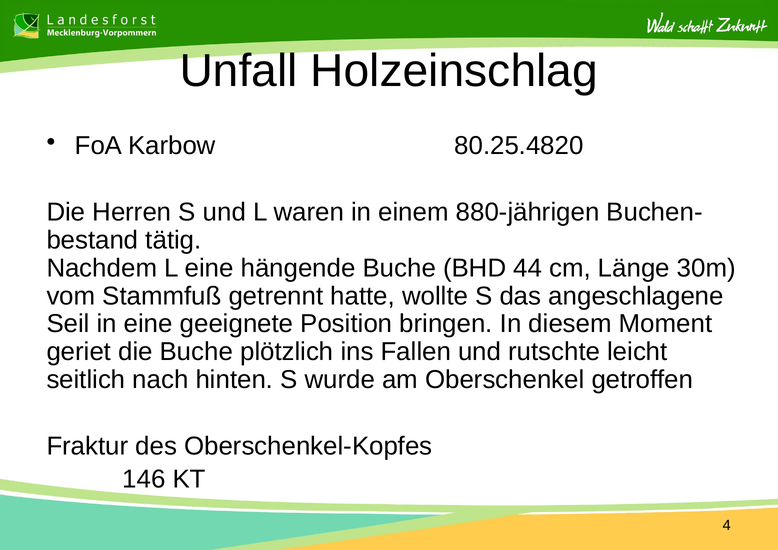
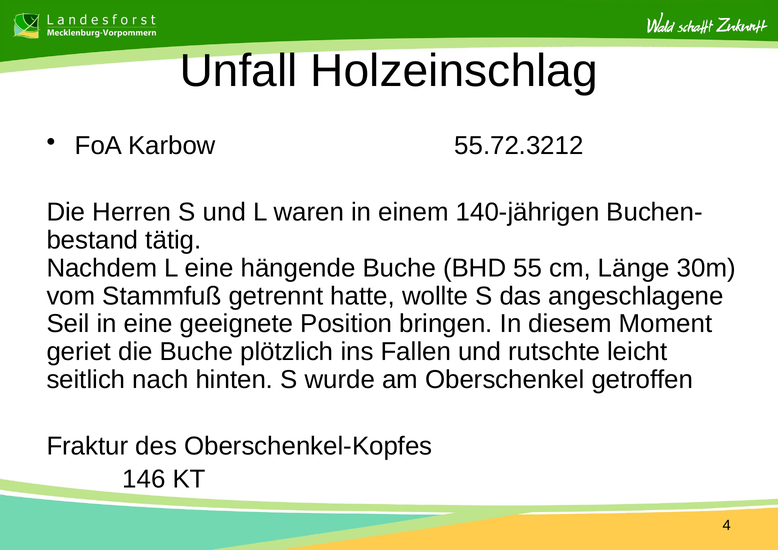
80.25.4820: 80.25.4820 -> 55.72.3212 (519, 146)
880-jährigen: 880-jährigen -> 140-jährigen (528, 212)
44: 44 -> 55 (528, 268)
